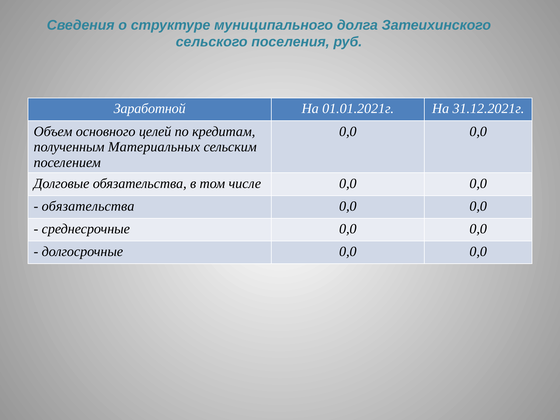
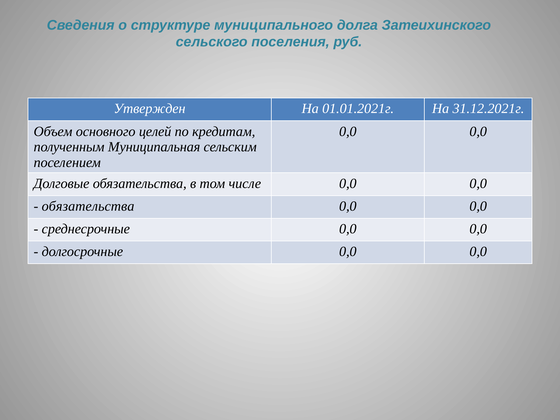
Заработной: Заработной -> Утвержден (150, 109)
Материальных: Материальных -> Муниципальная (154, 147)
